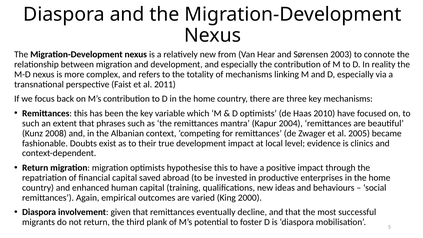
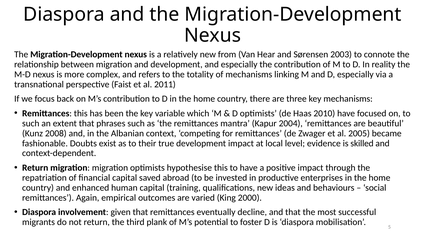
clinics: clinics -> skilled (362, 143)
